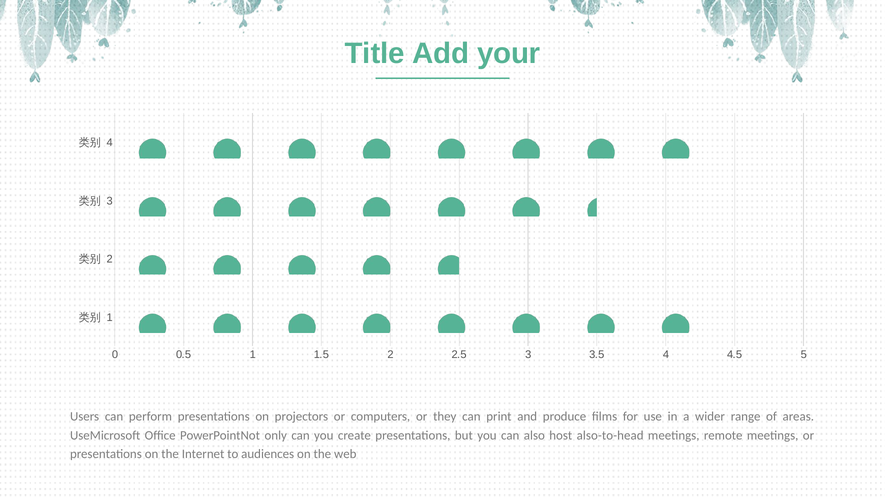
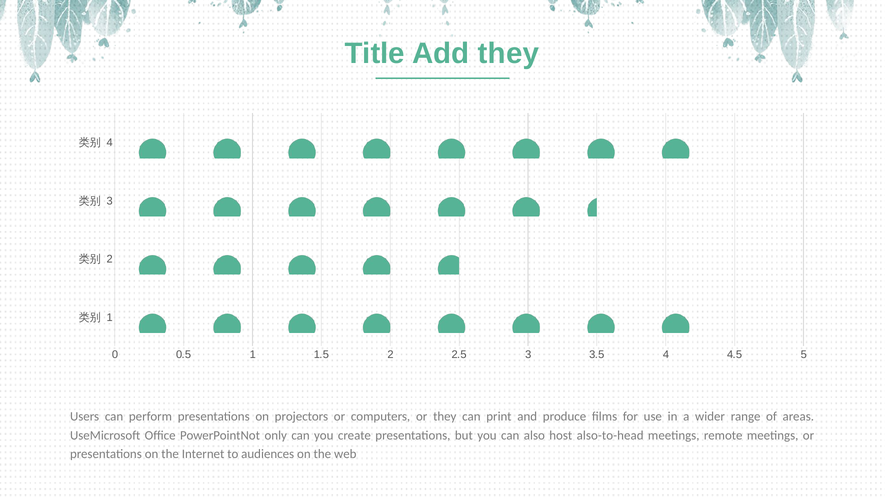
Add your: your -> they (509, 53)
